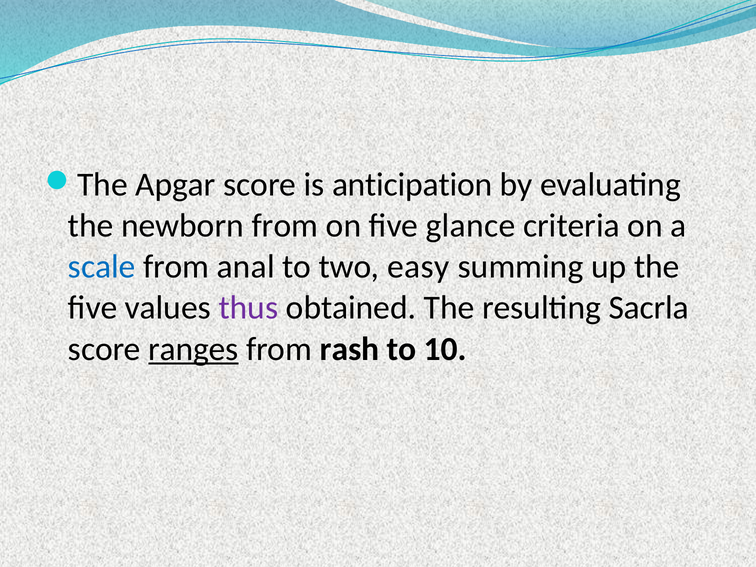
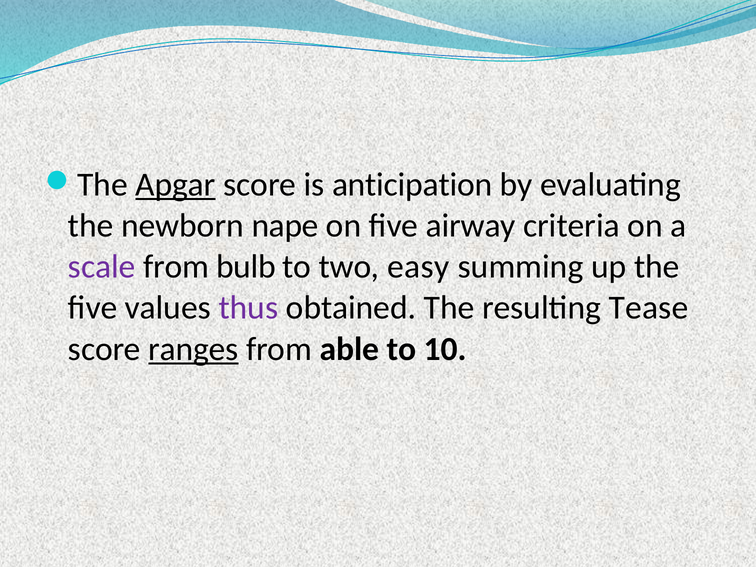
Apgar underline: none -> present (175, 185)
newborn from: from -> nape (285, 226)
glance: glance -> airway (471, 226)
scale colour: blue -> purple (102, 267)
anal: anal -> bulb (246, 267)
Sacrla: Sacrla -> Tease (649, 308)
rash: rash -> able (350, 349)
